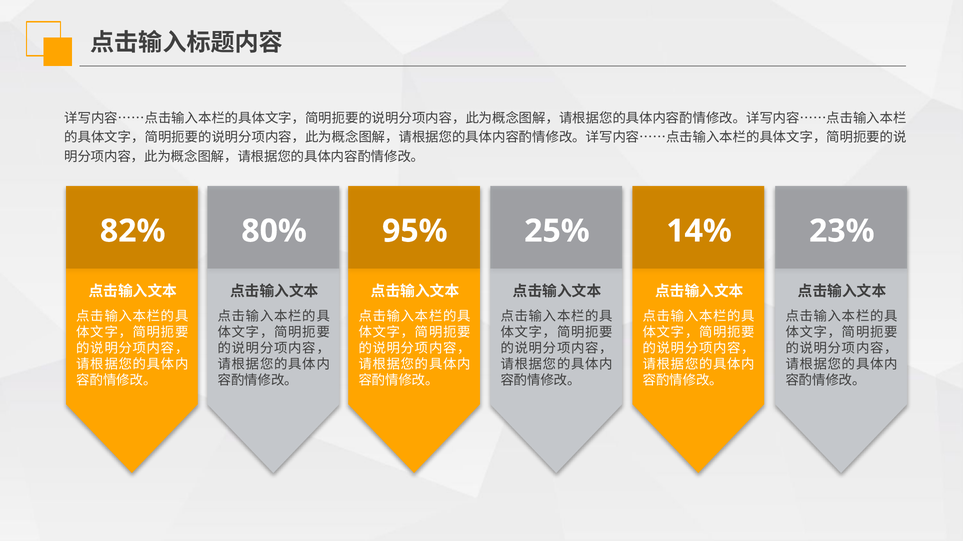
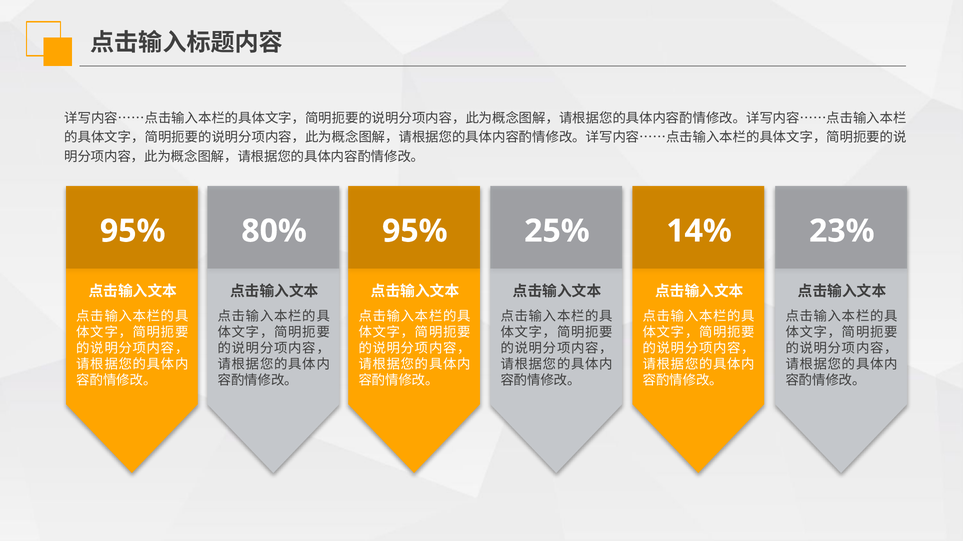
82%: 82% -> 95% (133, 231)
